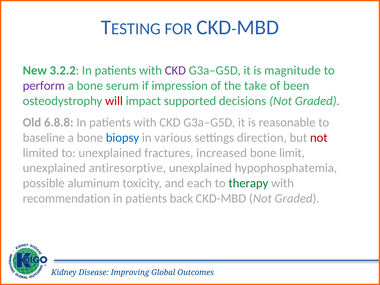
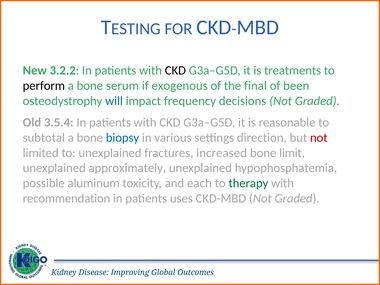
CKD colour: purple -> black (175, 71)
magnitude: magnitude -> treatments (293, 71)
perform colour: purple -> black (44, 86)
impression: impression -> exogenous (180, 86)
take: take -> final (255, 86)
will colour: red -> blue (114, 101)
supported: supported -> frequency (190, 101)
6.8.8: 6.8.8 -> 3.5.4 (59, 122)
baseline: baseline -> subtotal (44, 138)
antiresorptive: antiresorptive -> approximately (127, 168)
back: back -> uses (181, 198)
